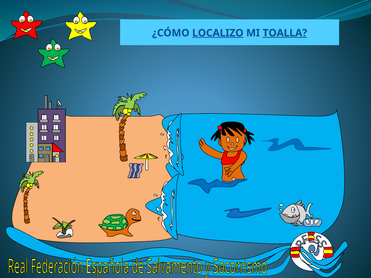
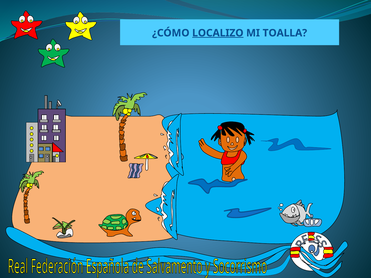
TOALLA underline: present -> none (285, 33)
